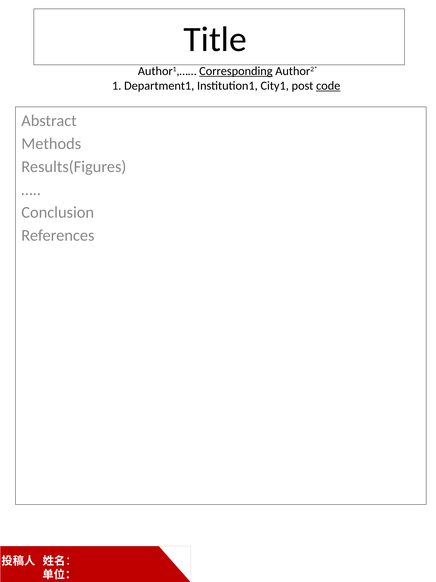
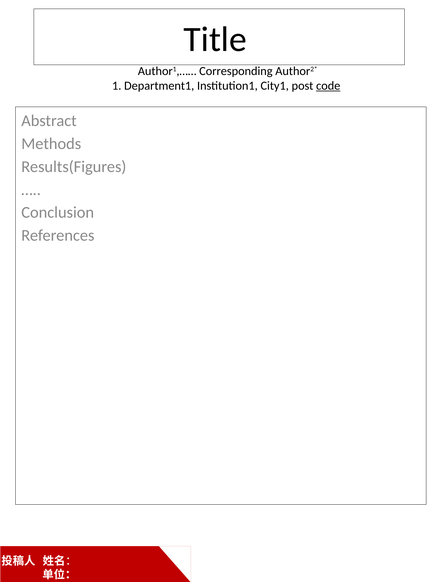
Corresponding underline: present -> none (236, 71)
